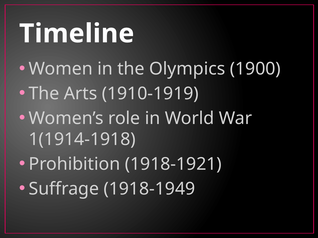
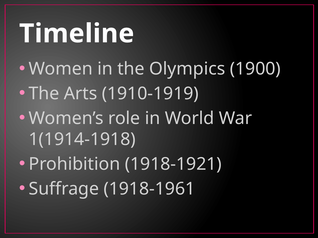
1918-1949: 1918-1949 -> 1918-1961 (149, 189)
